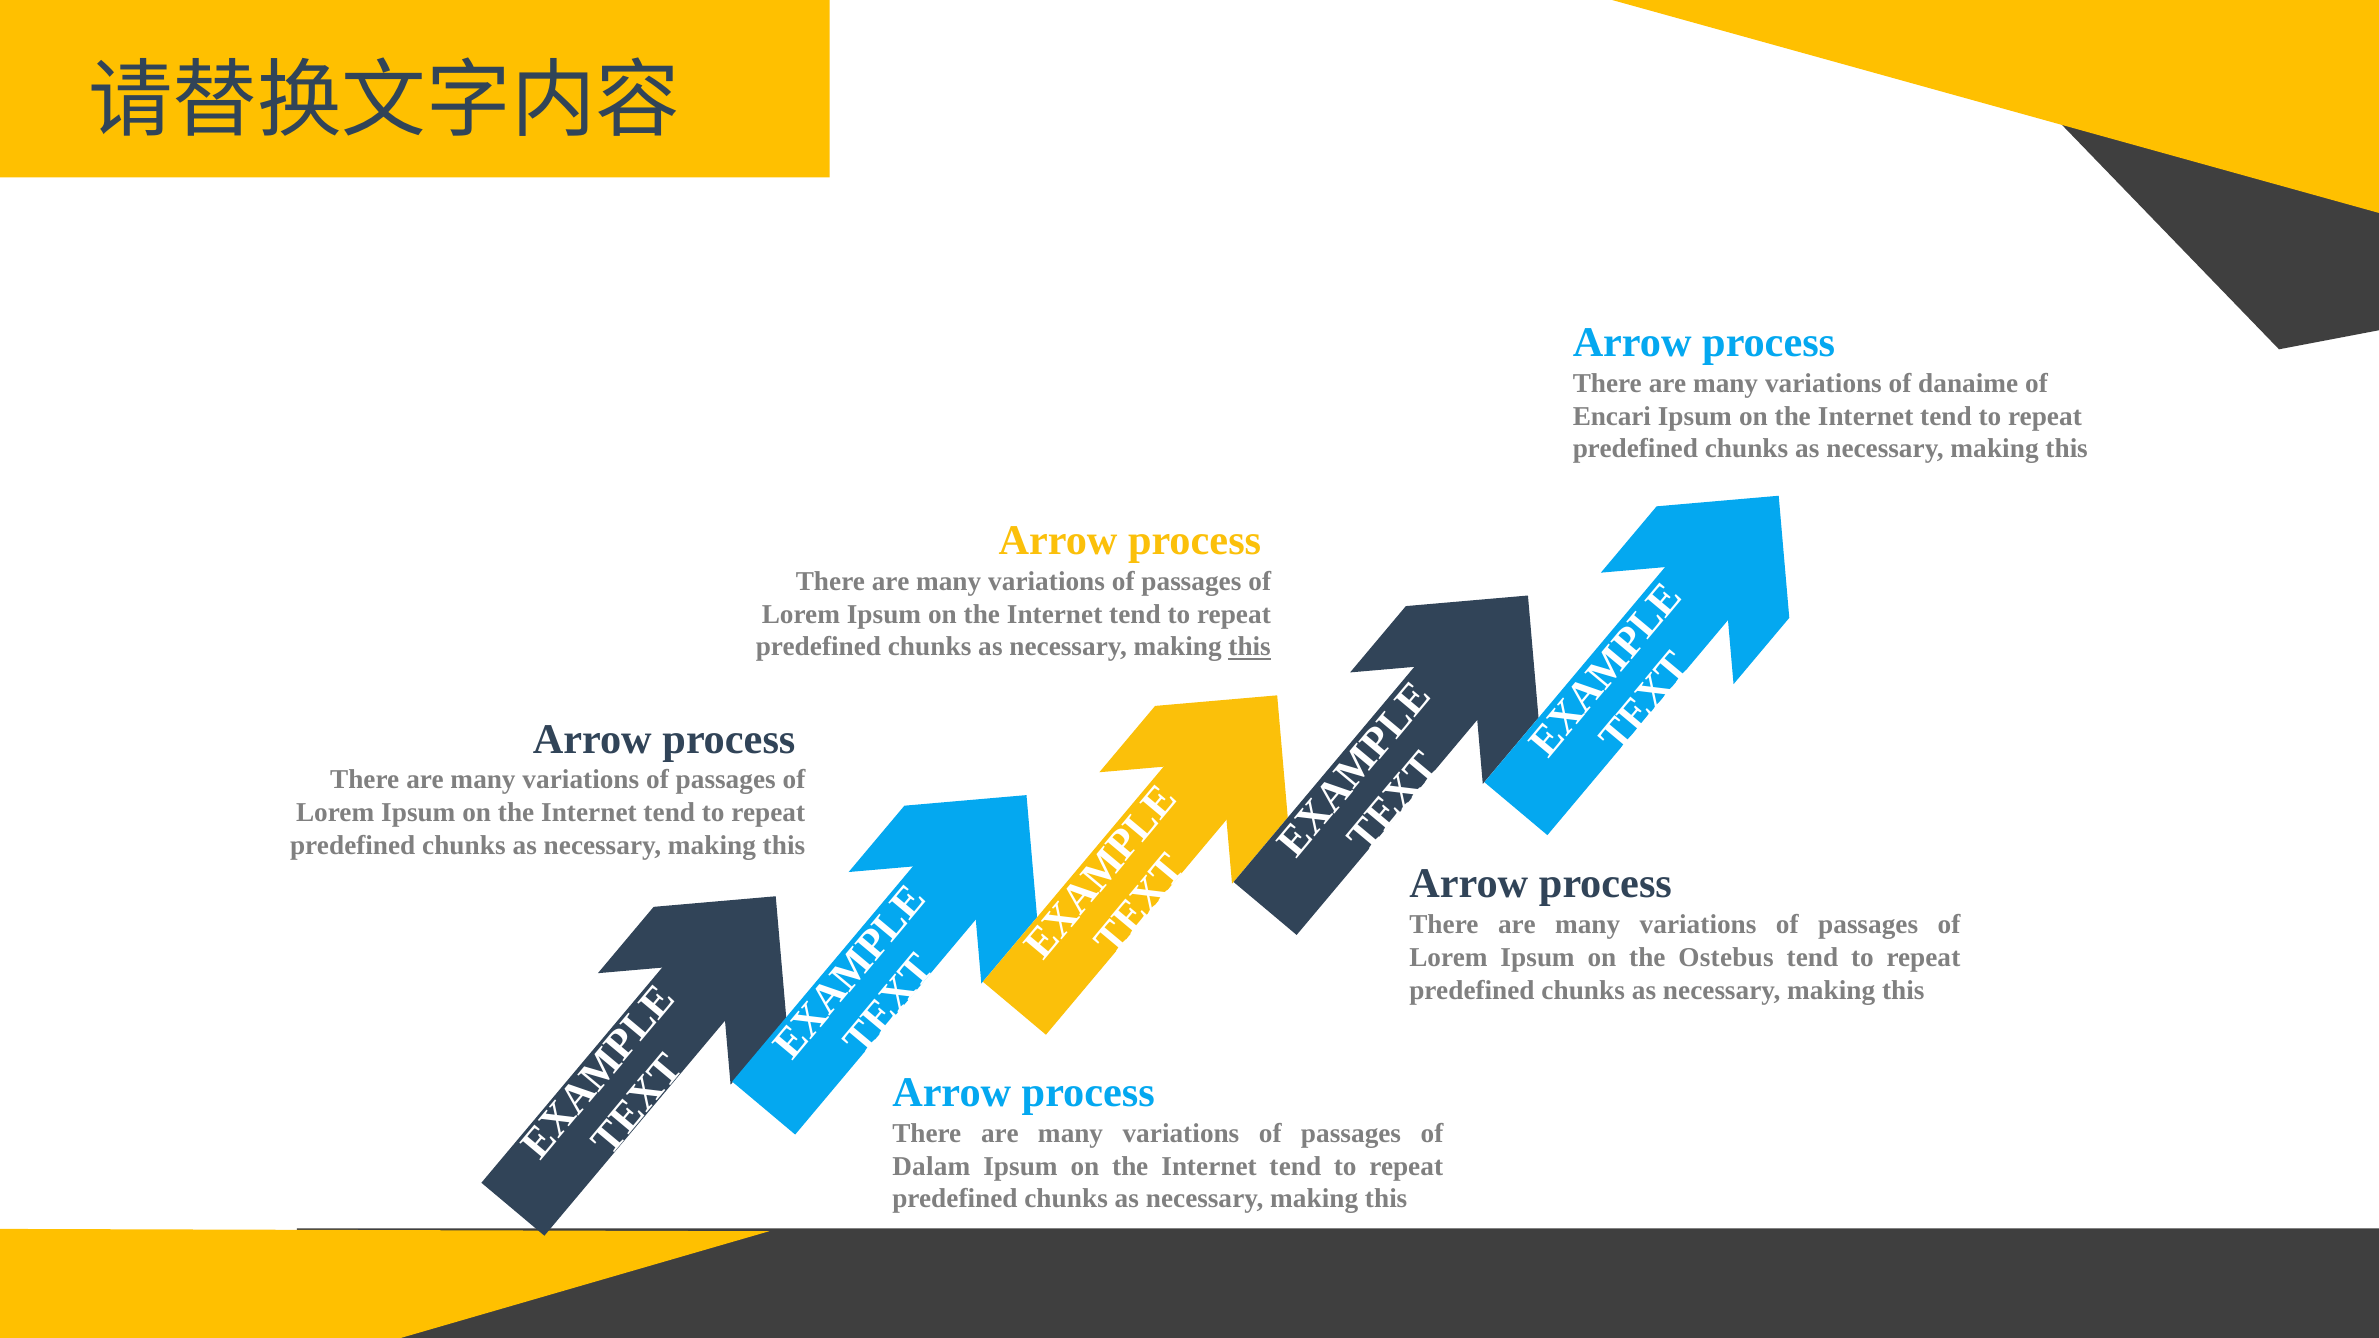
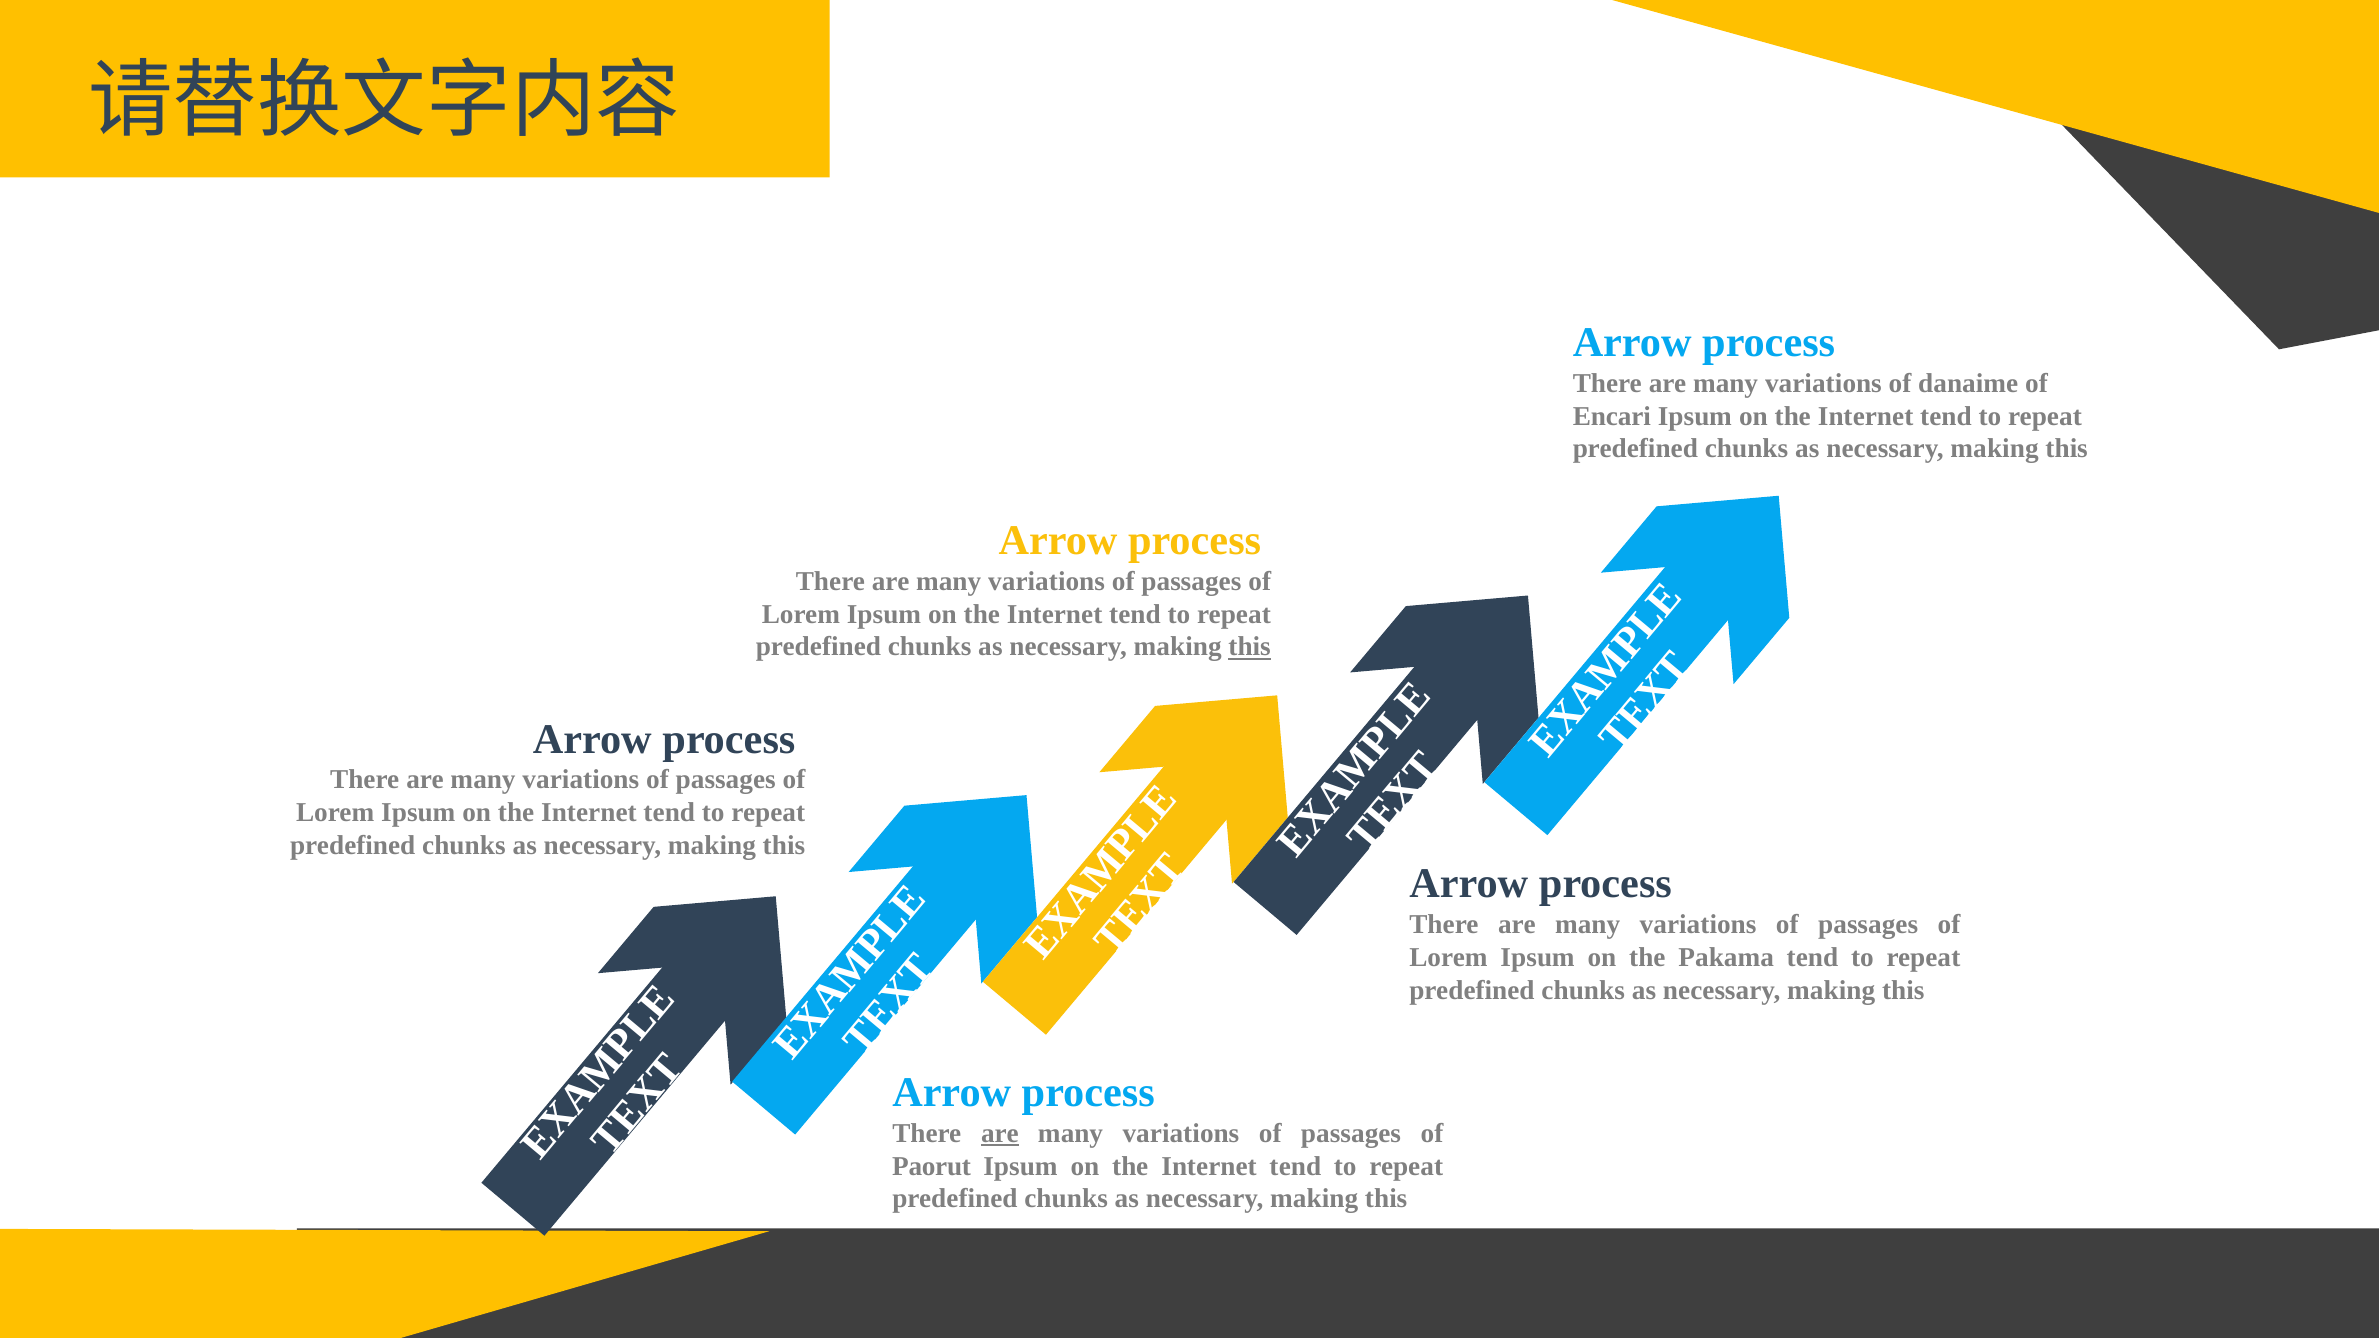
Ostebus: Ostebus -> Pakama (1726, 957)
are underline: none -> present (1000, 1134)
Dalam: Dalam -> Paorut (932, 1166)
